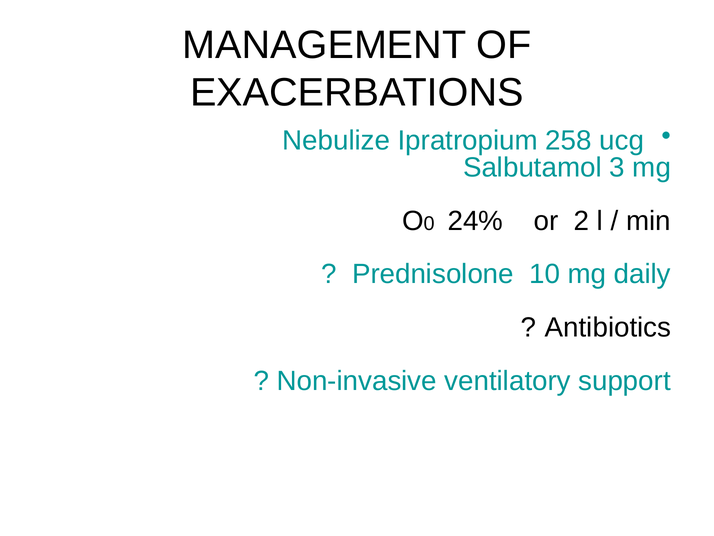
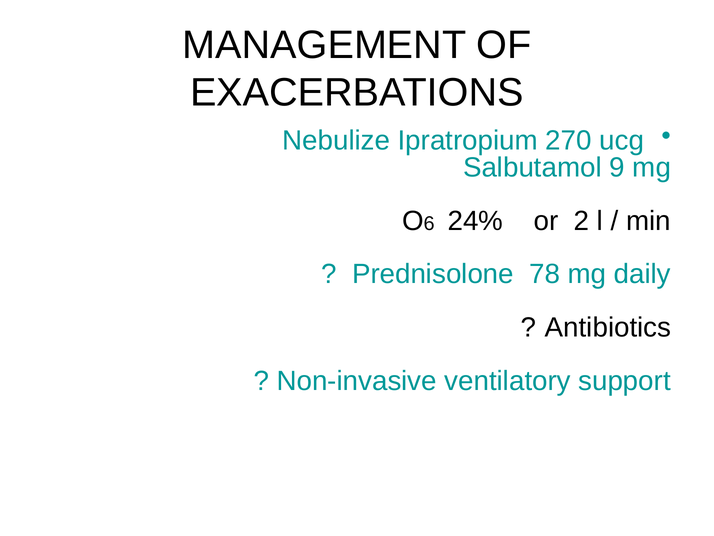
258: 258 -> 270 (569, 141)
3: 3 -> 9 (617, 167)
0: 0 -> 6 (429, 223)
10: 10 -> 78 (545, 274)
